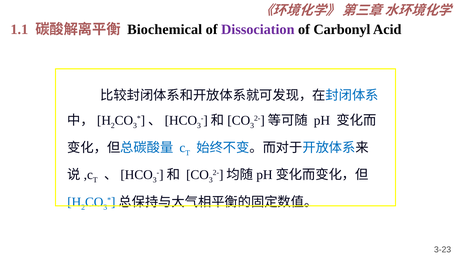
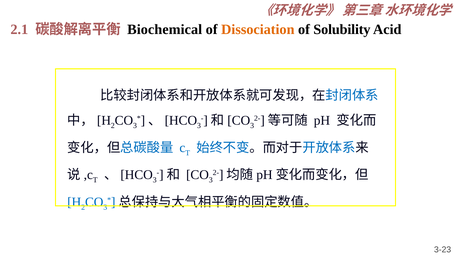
1.1: 1.1 -> 2.1 (19, 29)
Dissociation colour: purple -> orange (258, 29)
Carbonyl: Carbonyl -> Solubility (342, 29)
